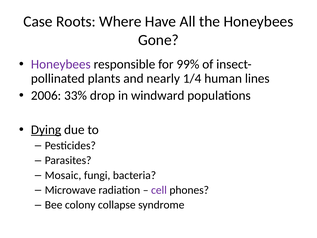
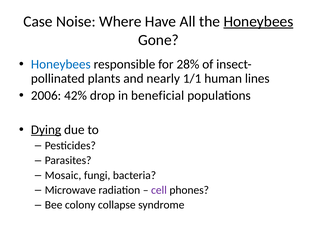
Roots: Roots -> Noise (76, 21)
Honeybees underline: none -> present (258, 21)
Honeybees colour: purple -> blue (61, 64)
99%: 99% -> 28% (188, 64)
1/4: 1/4 -> 1/1 (192, 78)
33%: 33% -> 42% (76, 95)
windward: windward -> beneficial (158, 95)
